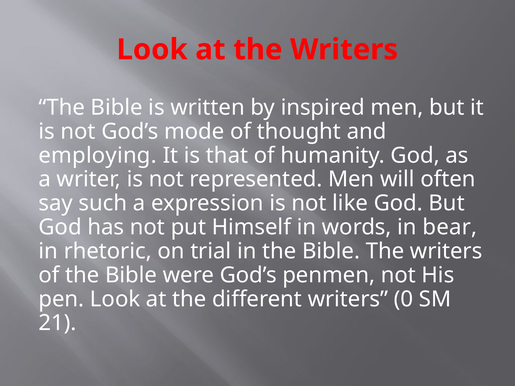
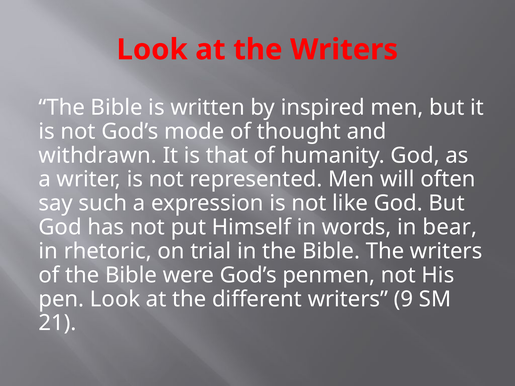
employing: employing -> withdrawn (98, 155)
0: 0 -> 9 (404, 299)
